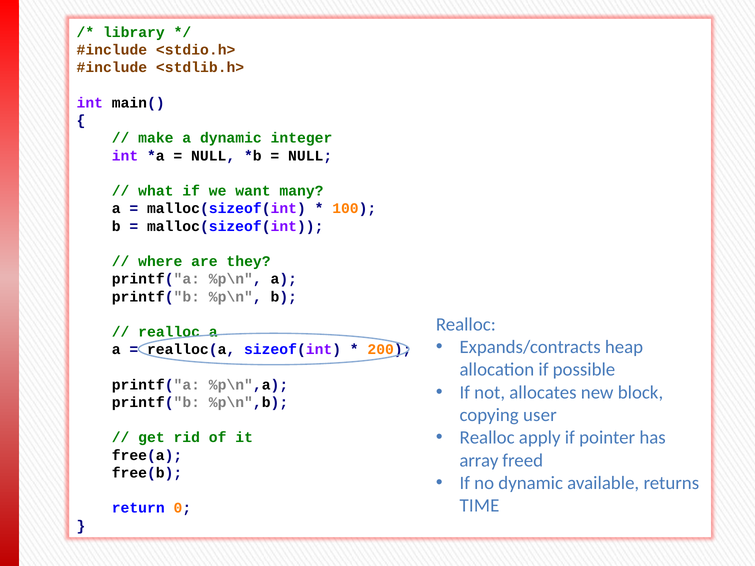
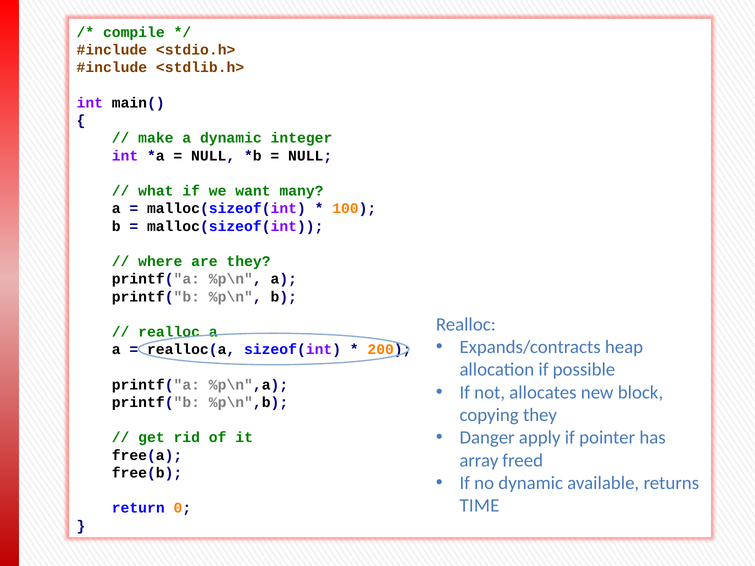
library: library -> compile (134, 32)
copying user: user -> they (540, 415)
Realloc: Realloc -> Danger (487, 438)
